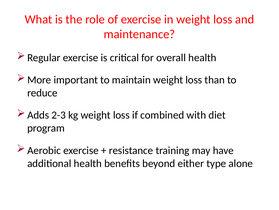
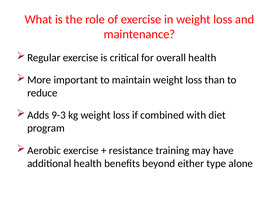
2-3: 2-3 -> 9-3 (59, 115)
